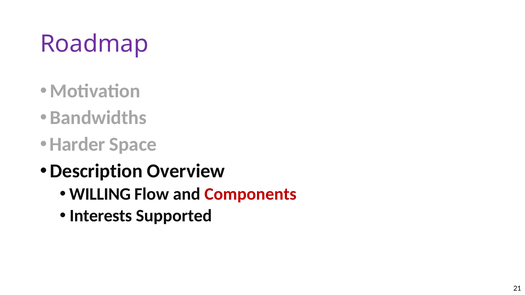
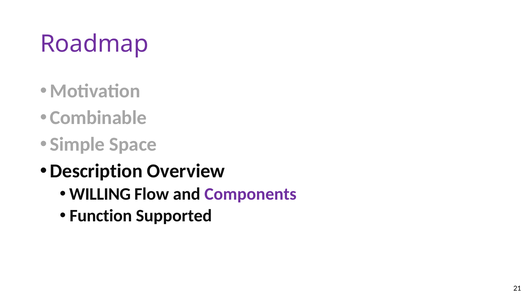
Bandwidths: Bandwidths -> Combinable (98, 118)
Harder: Harder -> Simple (77, 145)
Components colour: red -> purple (250, 194)
Interests: Interests -> Function (101, 216)
